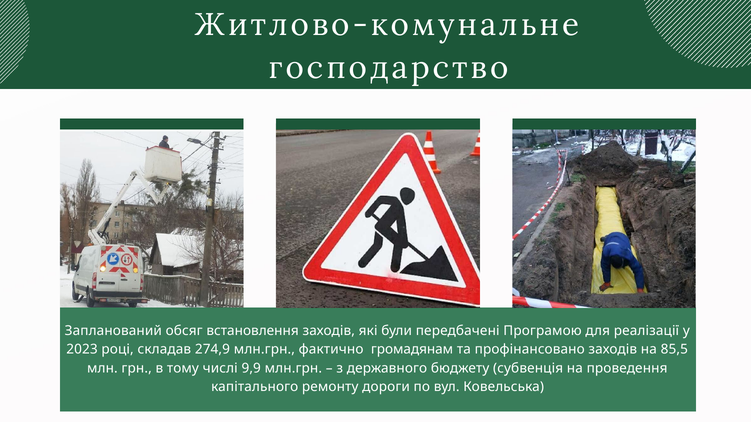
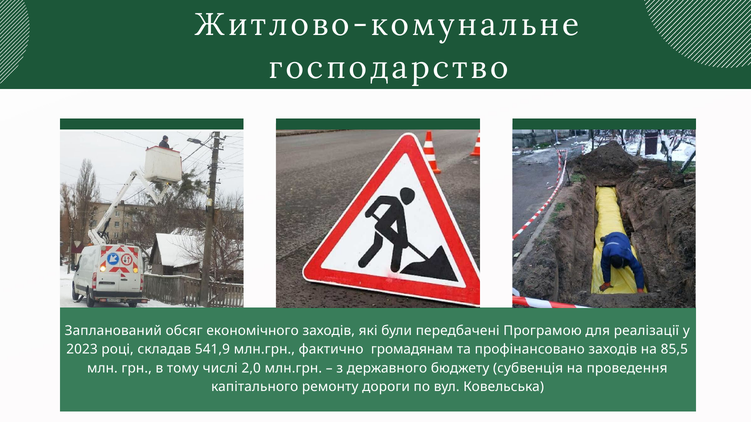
встановлення: встановлення -> економічного (253, 331)
274,9: 274,9 -> 541,9 (212, 350)
9,9: 9,9 -> 2,0 (251, 369)
